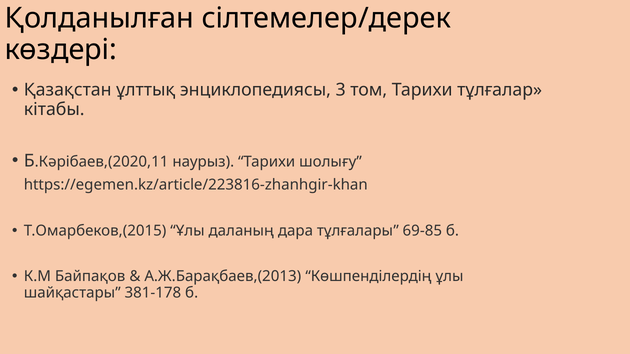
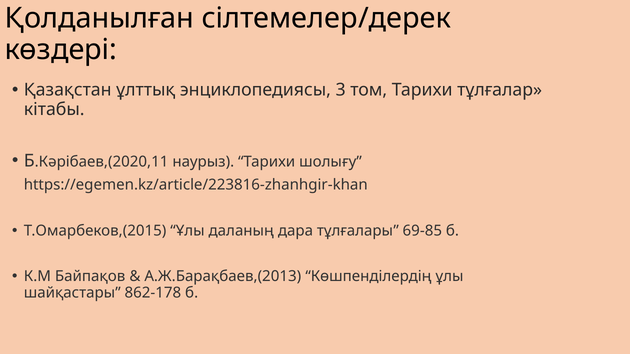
381-178: 381-178 -> 862-178 (153, 293)
